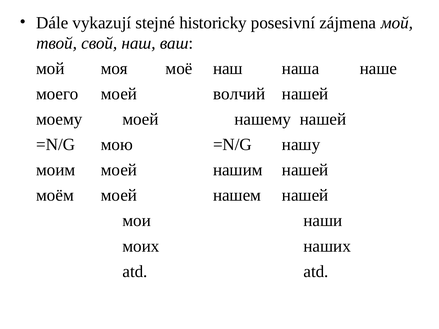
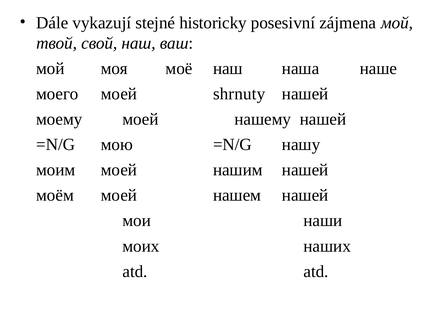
волчий: волчий -> shrnuty (239, 94)
